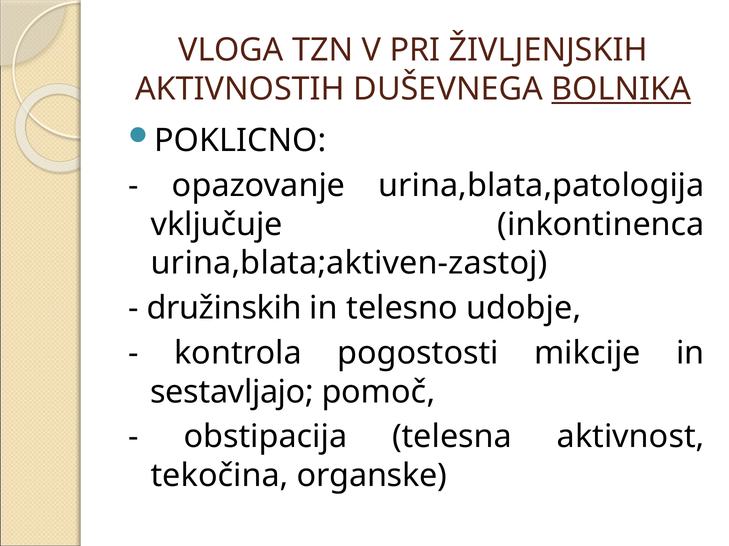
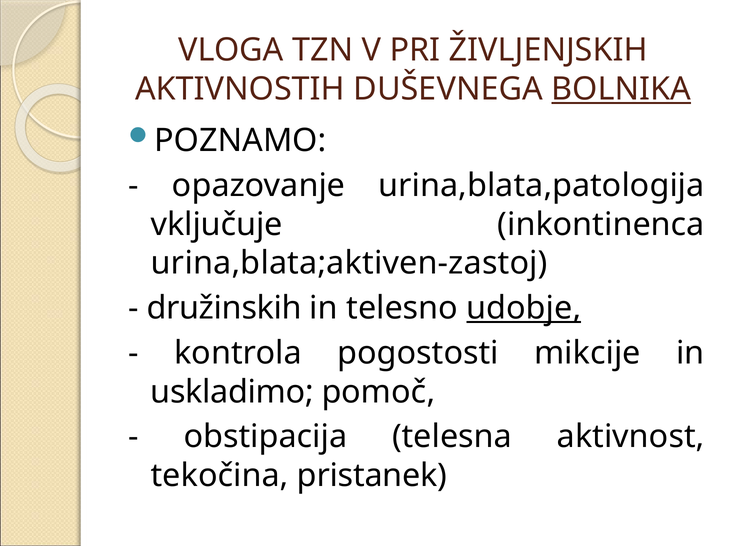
POKLICNO: POKLICNO -> POZNAMO (240, 141)
udobje underline: none -> present (524, 309)
sestavljajo: sestavljajo -> uskladimo (232, 392)
organske: organske -> pristanek (372, 476)
